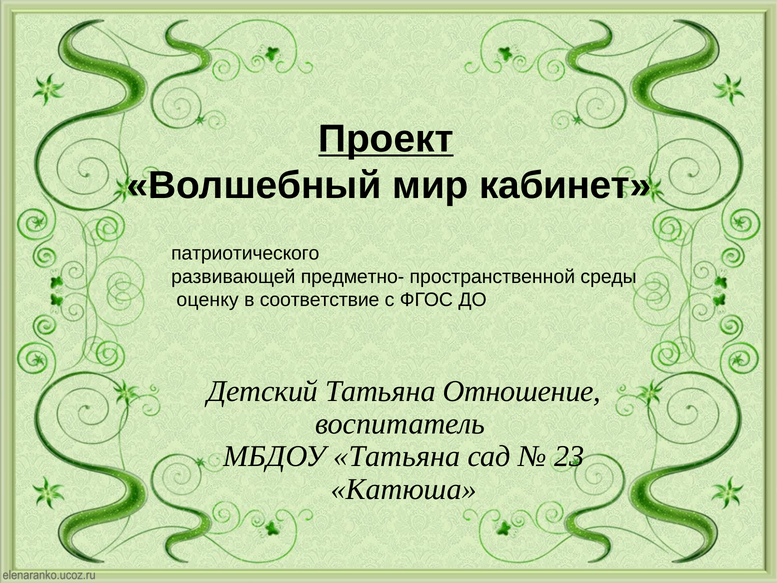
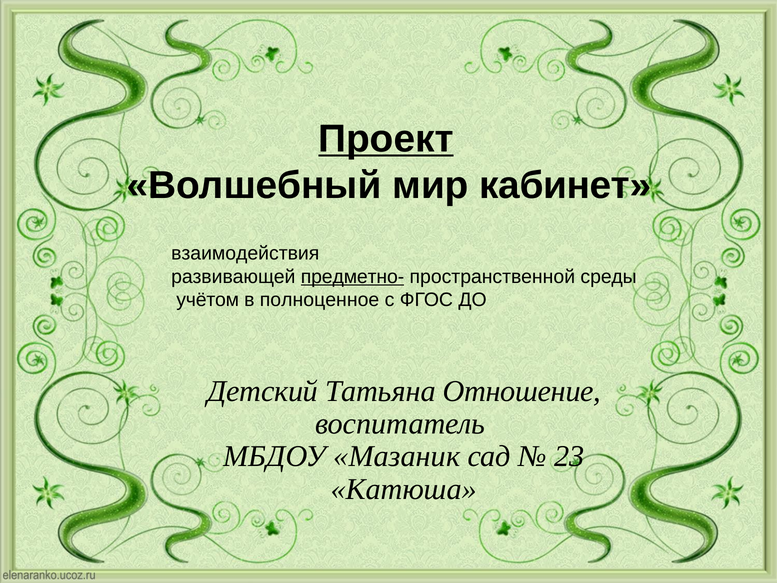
патриотического: патриотического -> взаимодействия (245, 253)
предметно- underline: none -> present (353, 277)
оценку: оценку -> учётом (208, 300)
соответствие: соответствие -> полноценное (320, 300)
МБДОУ Татьяна: Татьяна -> Мазаник (397, 456)
